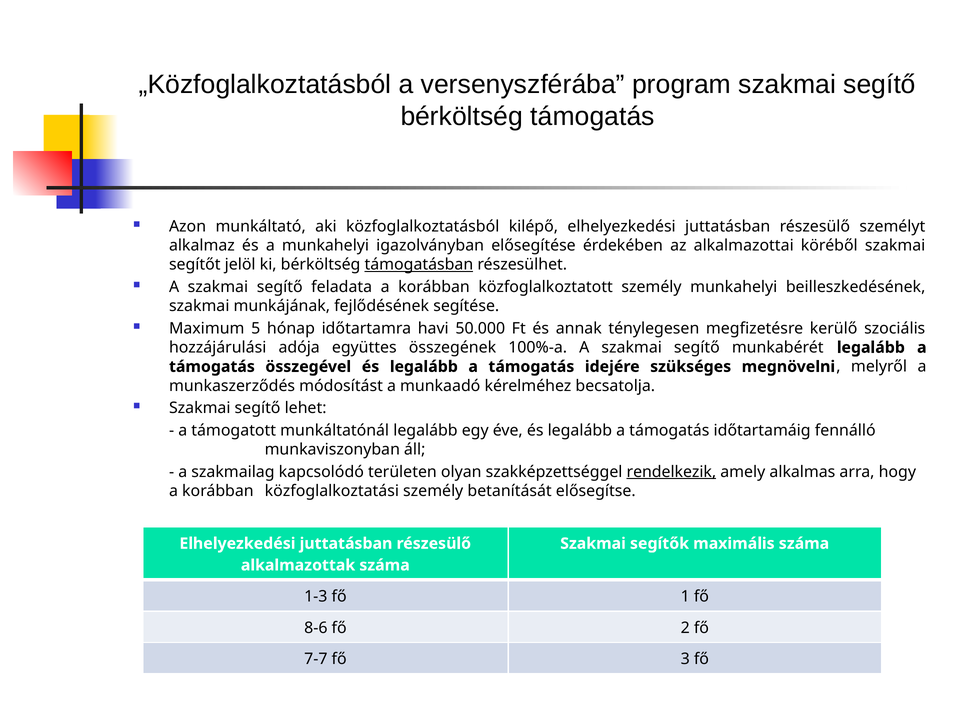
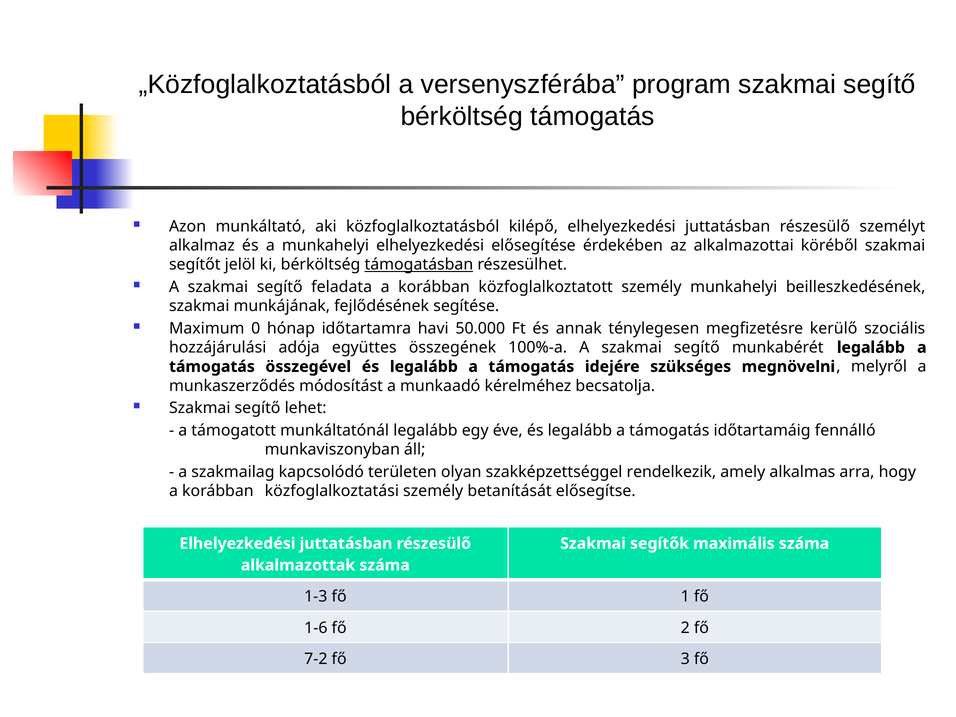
munkahelyi igazolványban: igazolványban -> elhelyezkedési (430, 246)
5: 5 -> 0 (256, 328)
rendelkezik underline: present -> none (671, 472)
8-6: 8-6 -> 1-6 (316, 628)
7-7: 7-7 -> 7-2 (316, 659)
